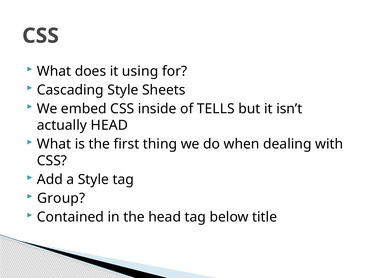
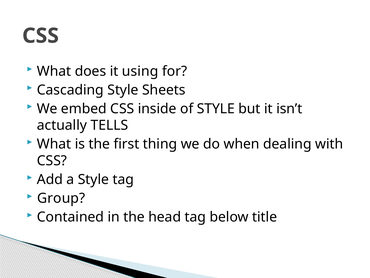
of TELLS: TELLS -> STYLE (216, 109)
actually HEAD: HEAD -> TELLS (109, 125)
